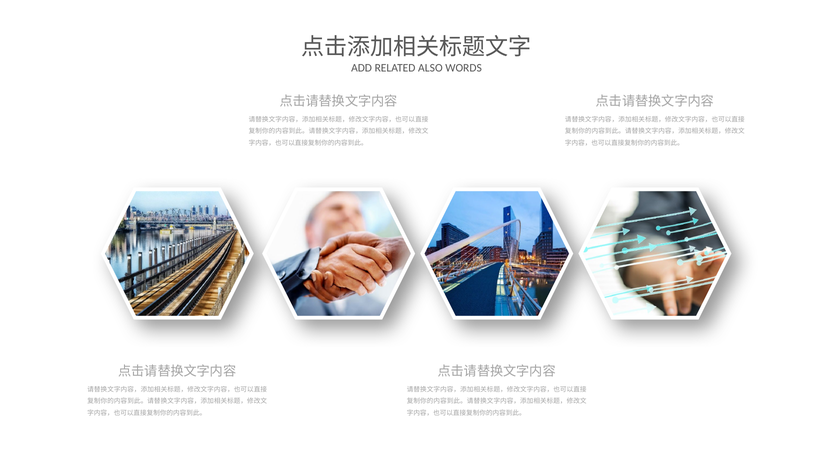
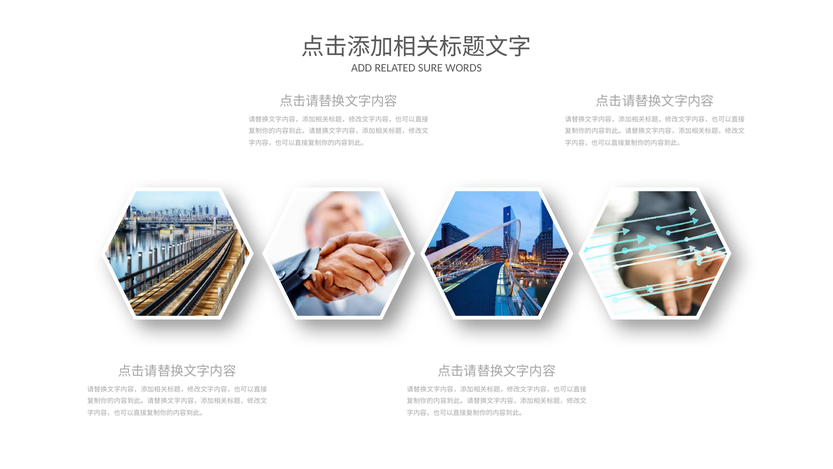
ALSO: ALSO -> SURE (430, 68)
